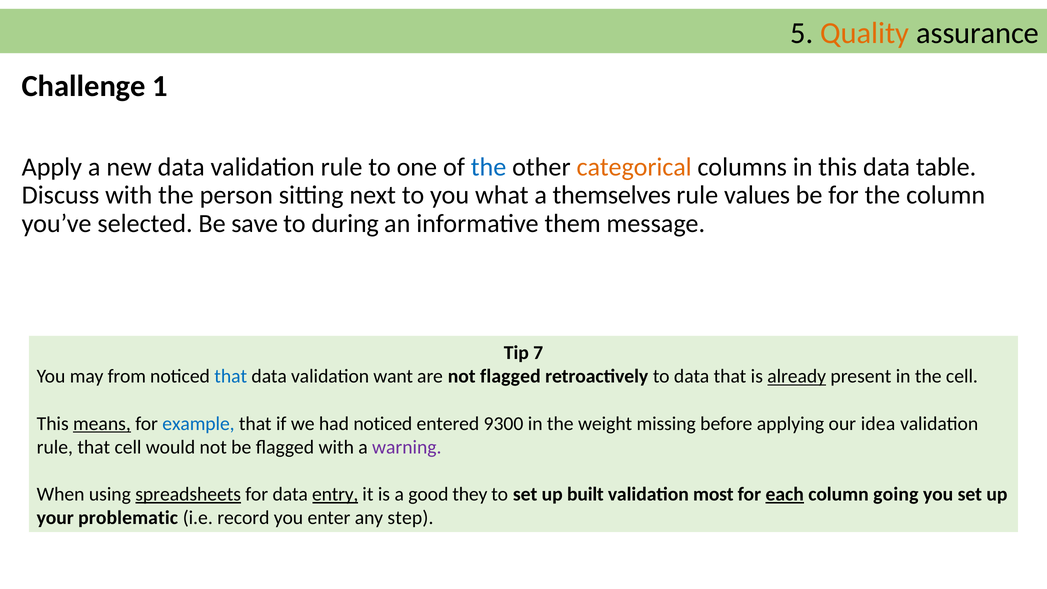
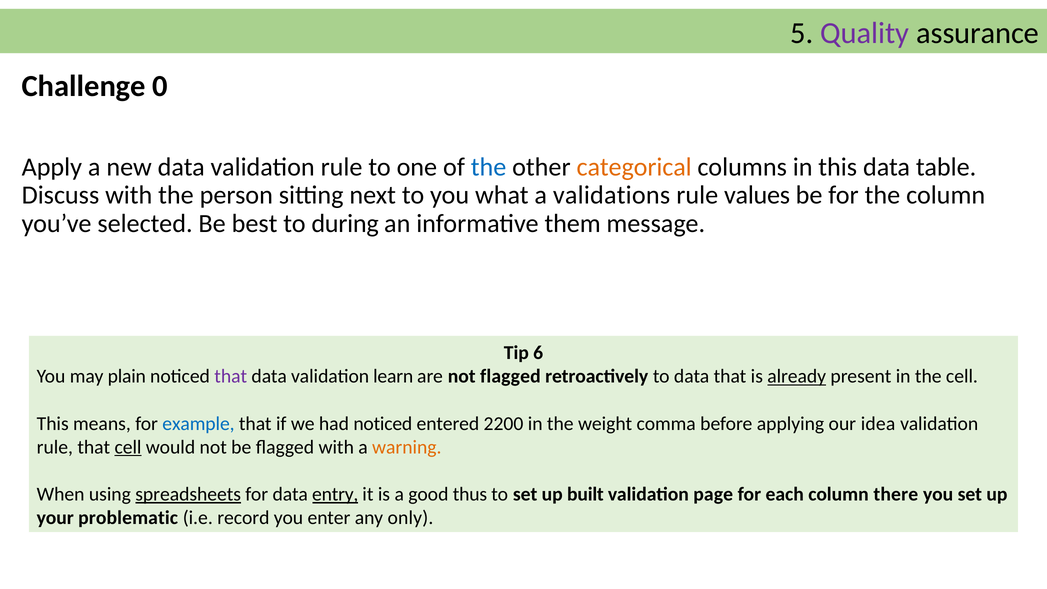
Quality colour: orange -> purple (865, 33)
1: 1 -> 0 (160, 86)
themselves: themselves -> validations (612, 195)
save: save -> best (255, 224)
7: 7 -> 6 (538, 353)
from: from -> plain (127, 376)
that colour: blue -> purple (231, 376)
want: want -> learn (393, 376)
means underline: present -> none (102, 424)
9300: 9300 -> 2200 (503, 424)
missing: missing -> comma (666, 424)
cell underline: none -> present (128, 447)
warning colour: purple -> orange (407, 447)
they: they -> thus (470, 494)
most: most -> page (713, 494)
each underline: present -> none (785, 494)
going: going -> there (896, 494)
step: step -> only (410, 518)
